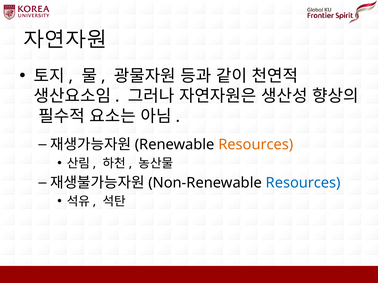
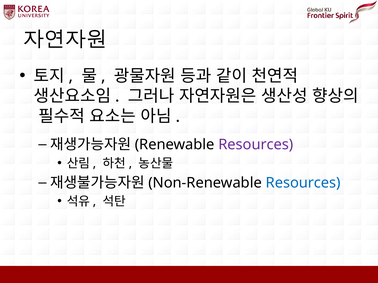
Resources colour: orange -> purple (256, 145)
